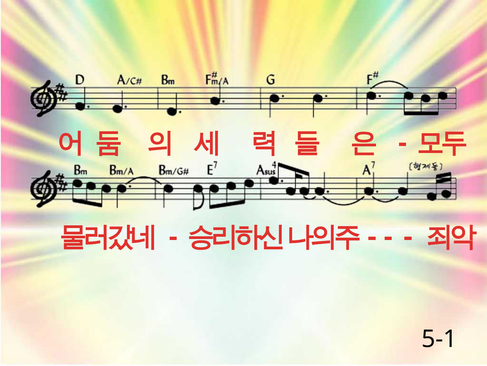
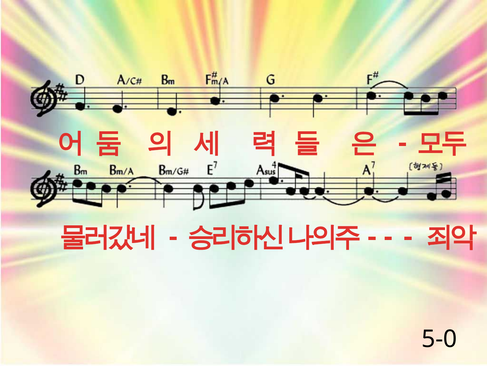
5-1: 5-1 -> 5-0 (439, 338)
